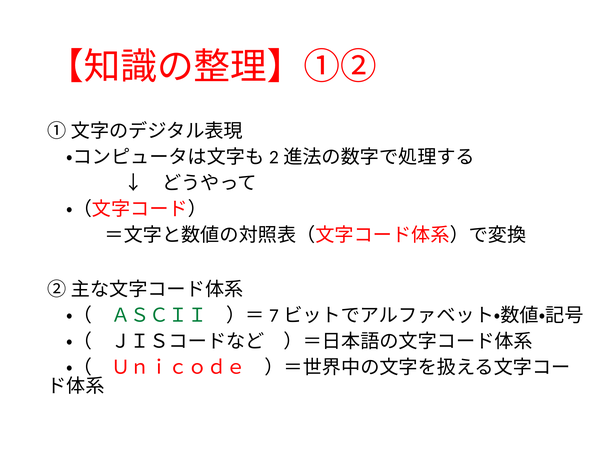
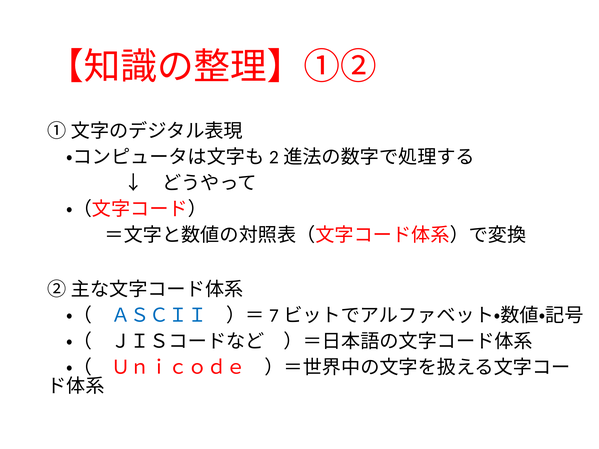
ＡＳＣＩＩ colour: green -> blue (159, 316)
